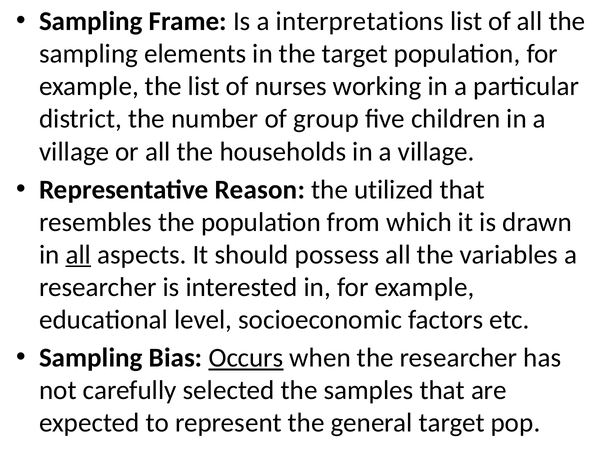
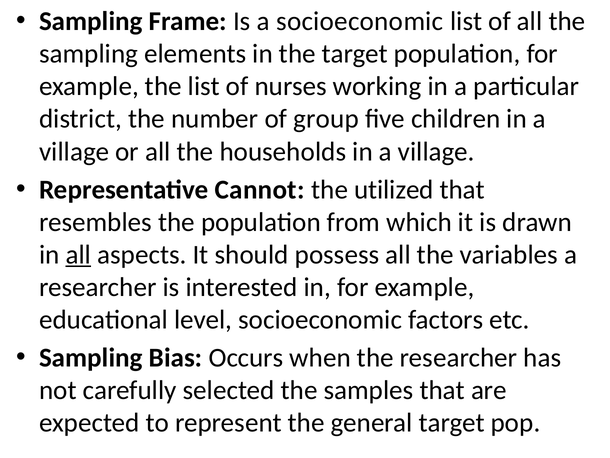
a interpretations: interpretations -> socioeconomic (360, 21)
Reason: Reason -> Cannot (260, 189)
Occurs underline: present -> none (246, 357)
